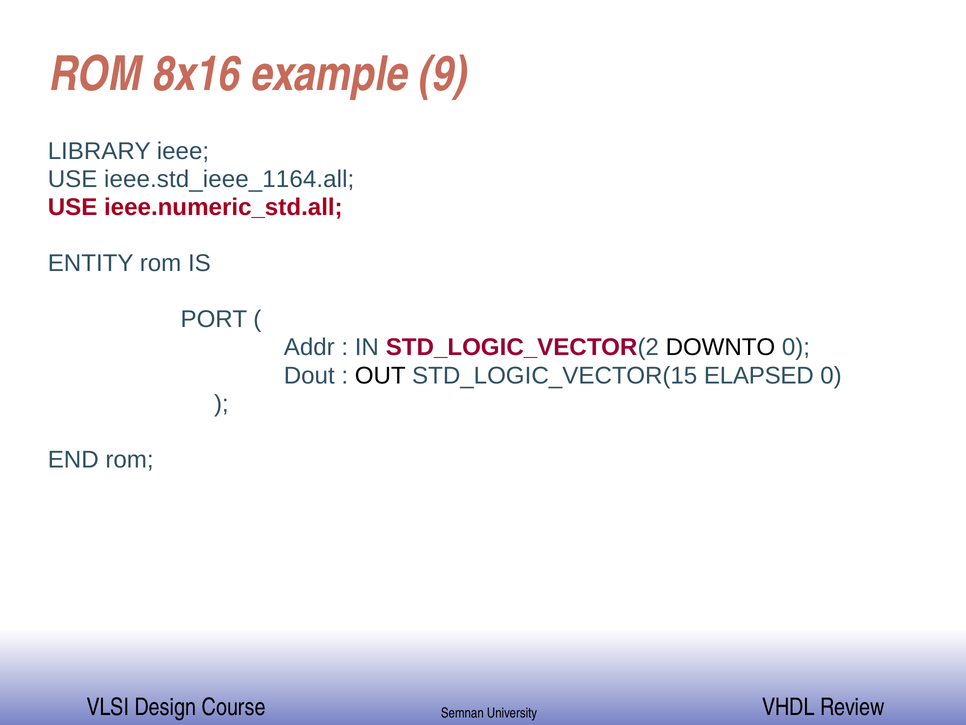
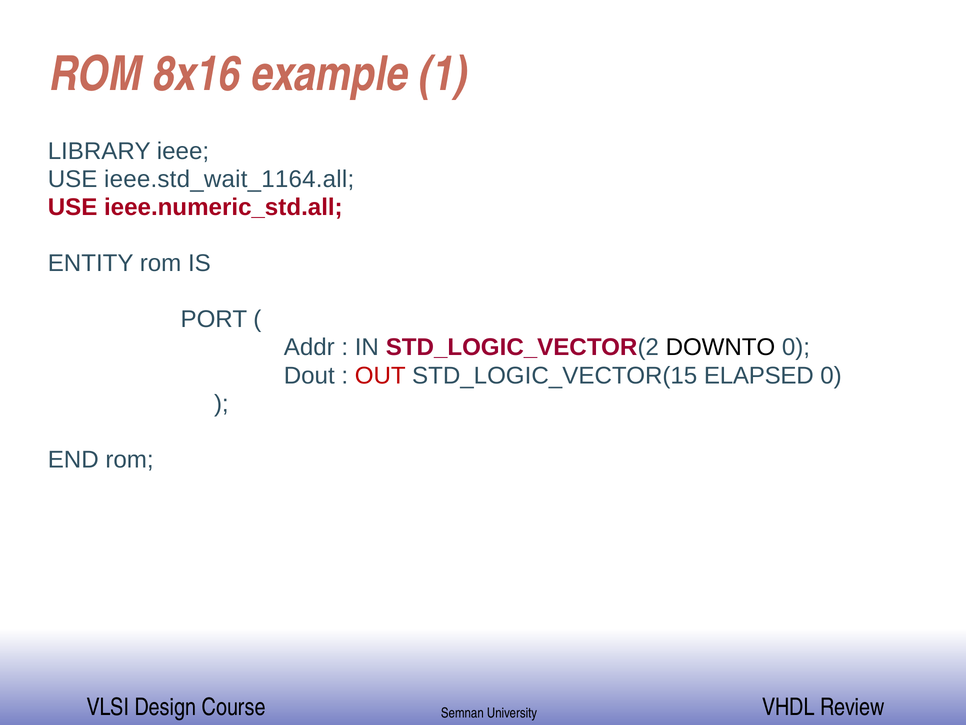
9: 9 -> 1 (443, 74)
ieee.std_ieee_1164.all: ieee.std_ieee_1164.all -> ieee.std_wait_1164.all (229, 179)
OUT colour: black -> red (380, 375)
